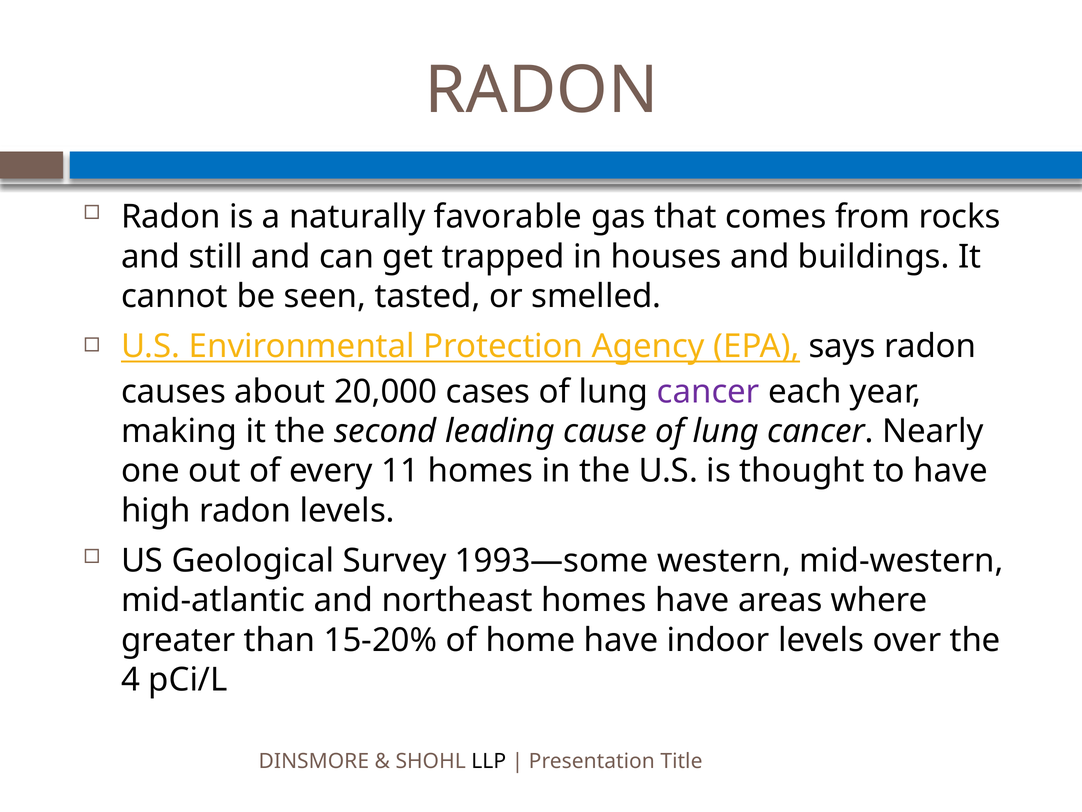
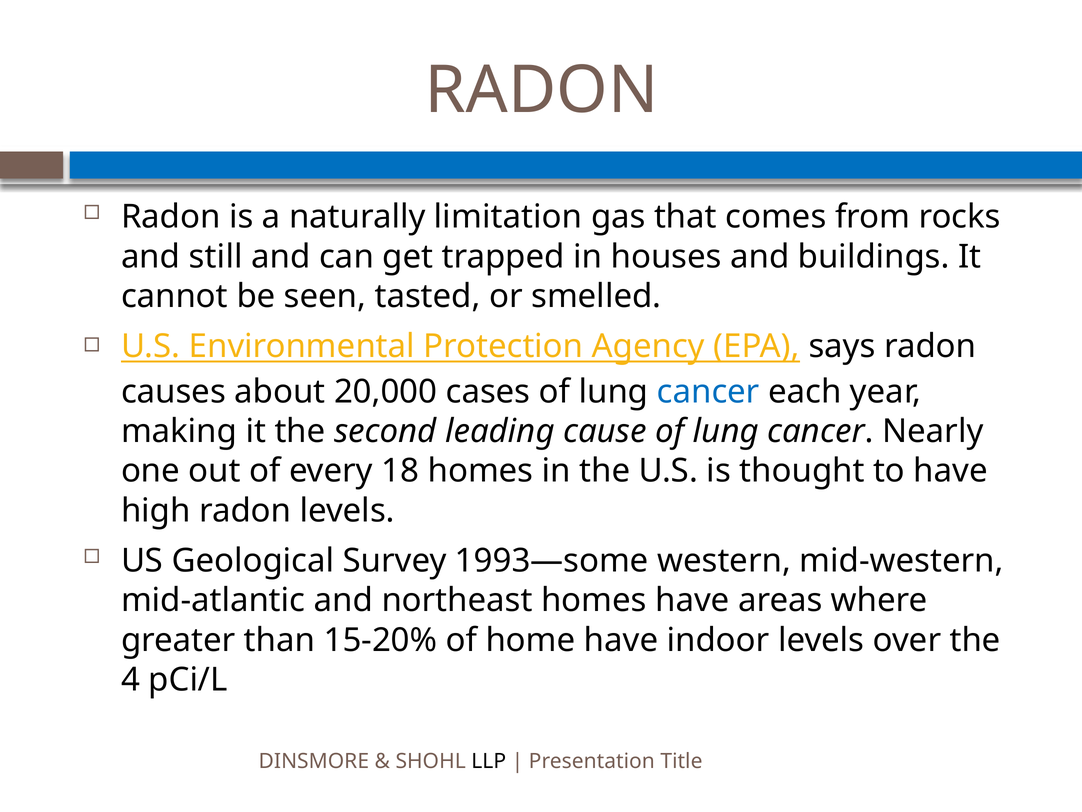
favorable: favorable -> limitation (508, 217)
cancer colour: purple -> blue (708, 391)
11: 11 -> 18 (400, 471)
